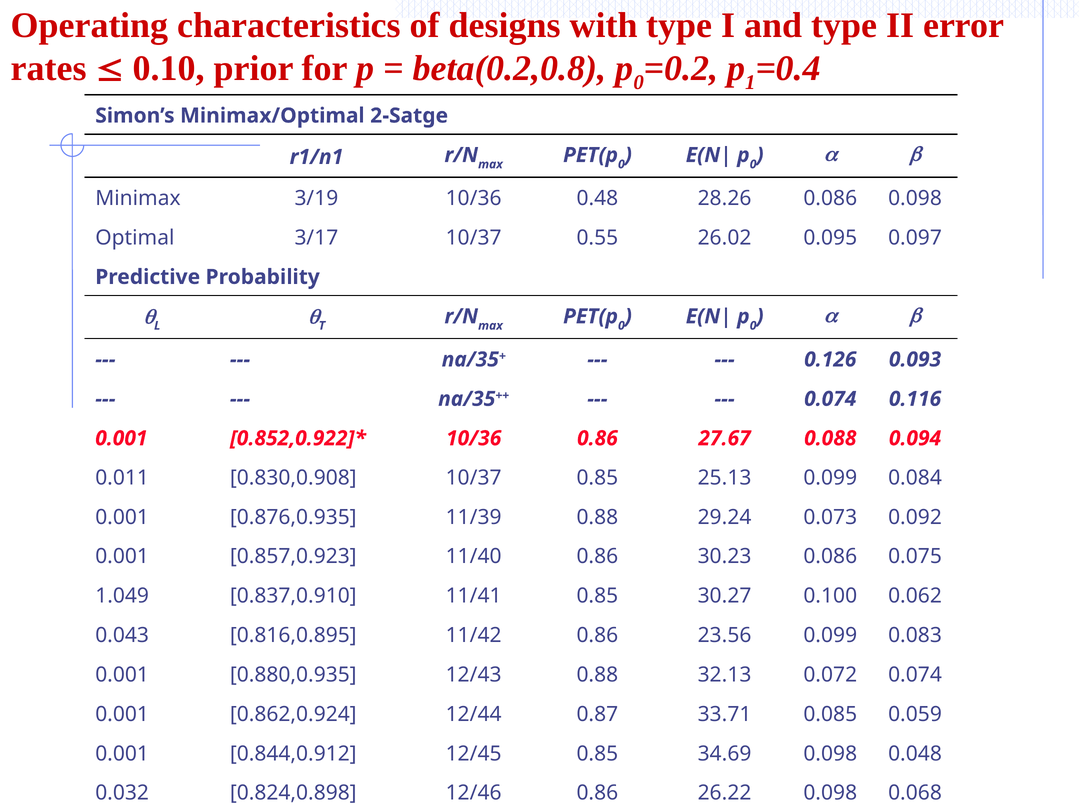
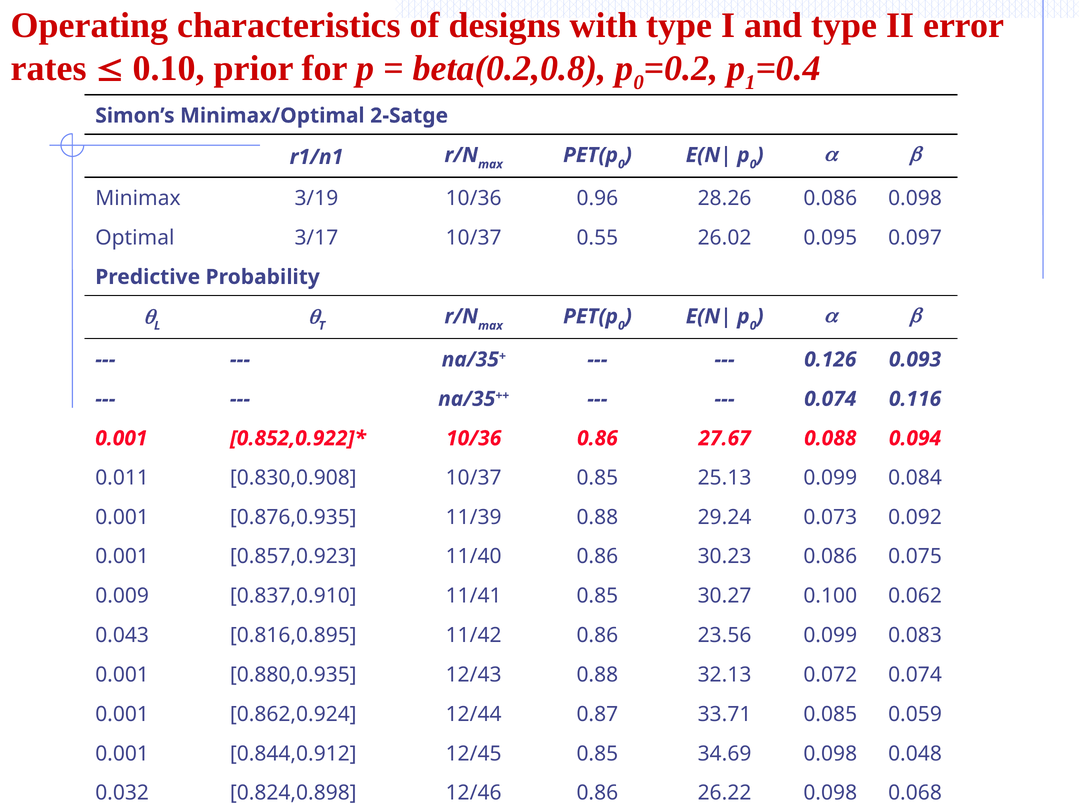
0.48: 0.48 -> 0.96 (597, 198)
1.049: 1.049 -> 0.009 (122, 596)
